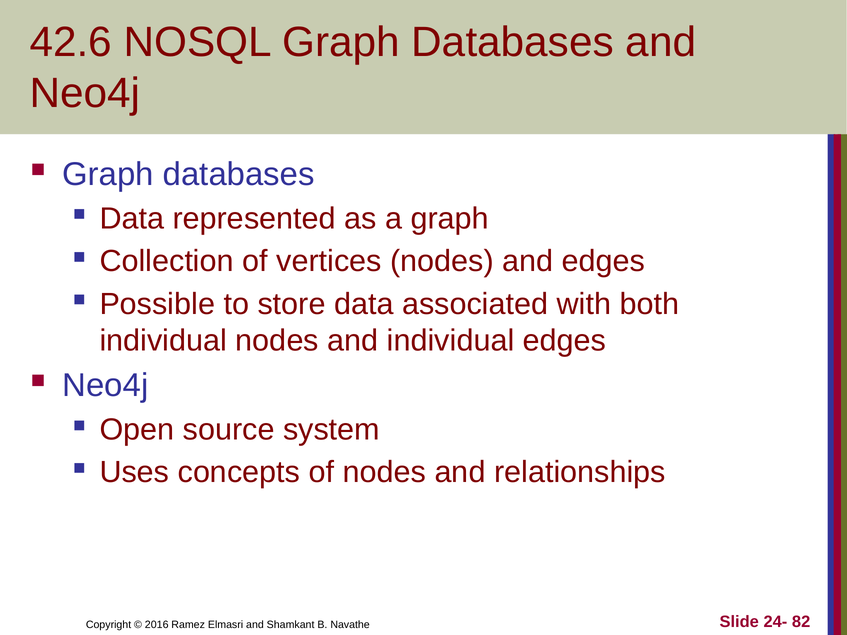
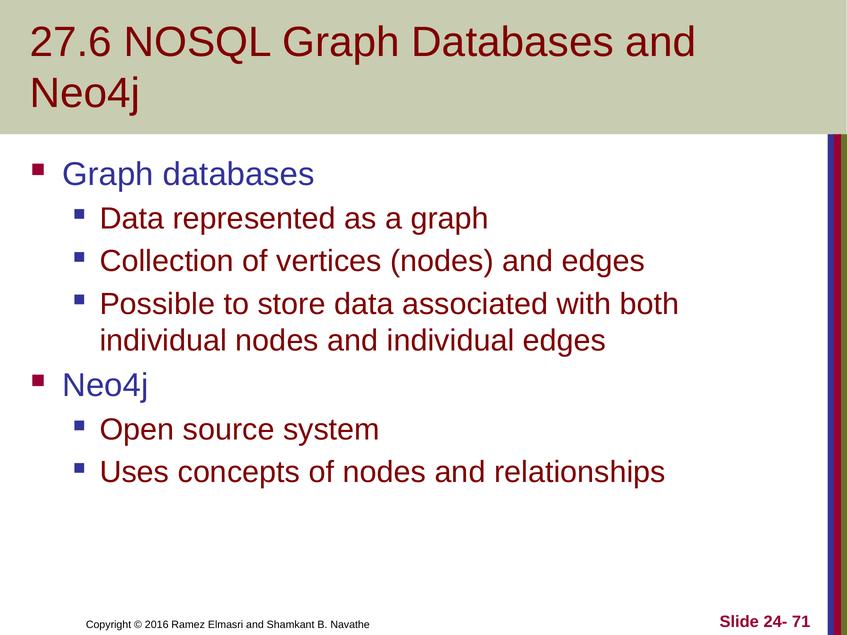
42.6: 42.6 -> 27.6 (71, 42)
82: 82 -> 71 (801, 622)
